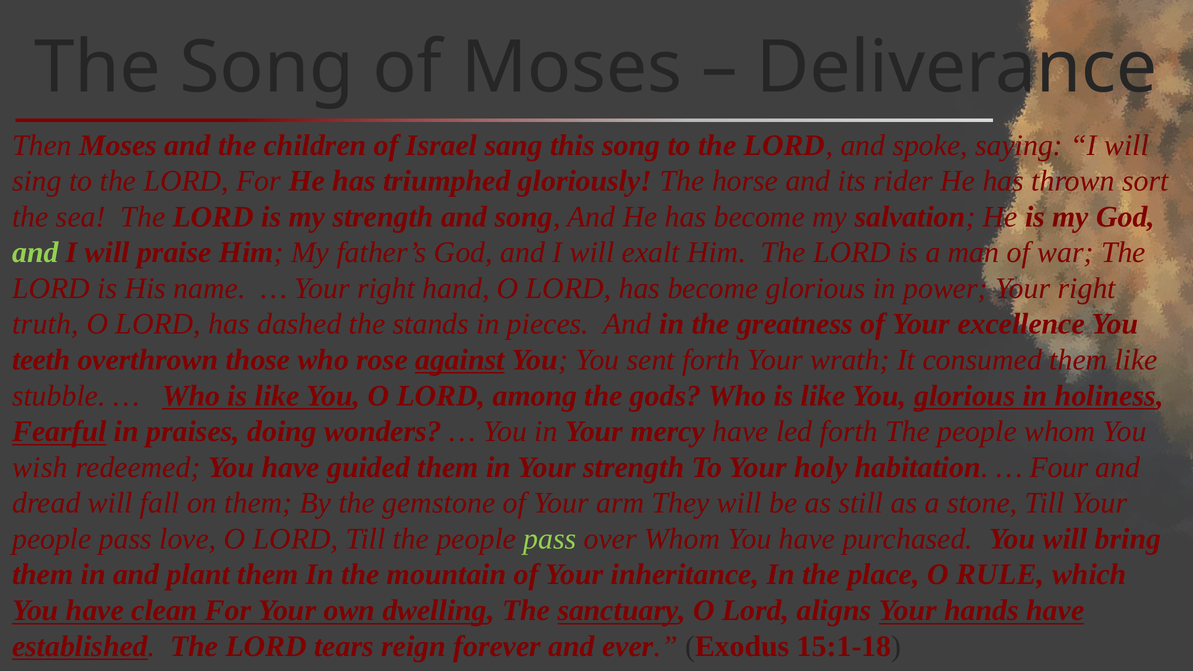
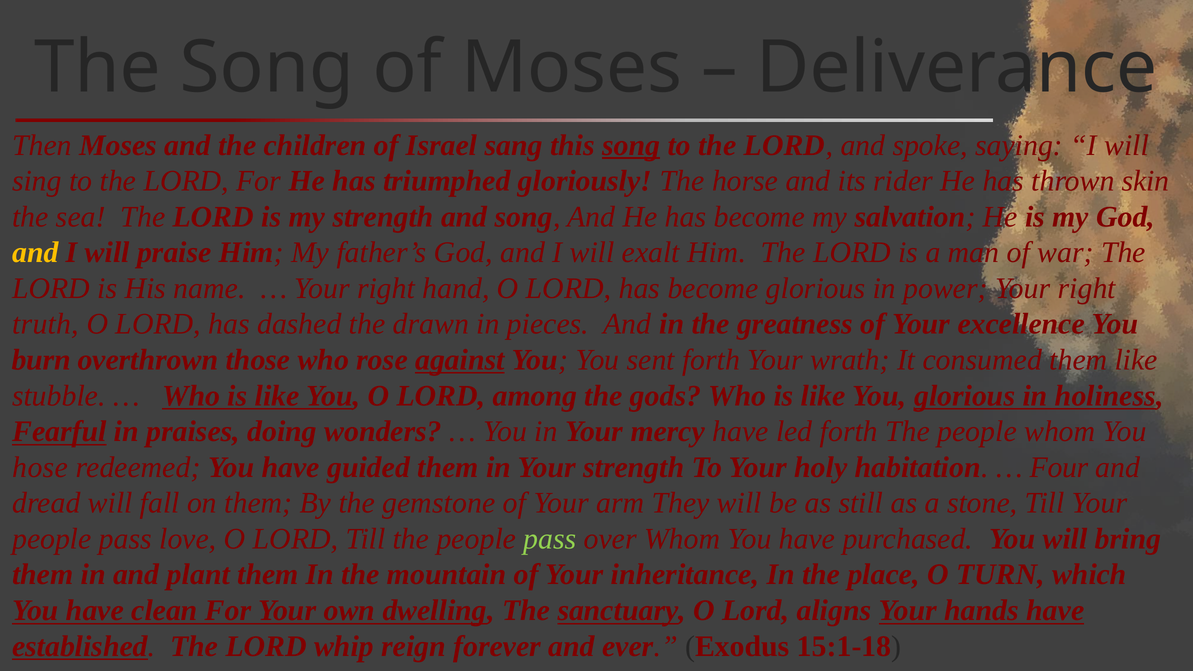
song underline: none -> present (631, 145)
sort: sort -> skin (1145, 181)
and colour: light green -> yellow (35, 253)
stands: stands -> drawn (431, 324)
teeth: teeth -> burn (41, 360)
wish: wish -> hose (40, 467)
RULE: RULE -> TURN (1000, 575)
tears: tears -> whip (344, 646)
